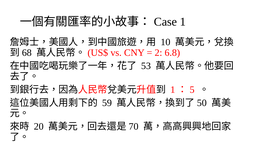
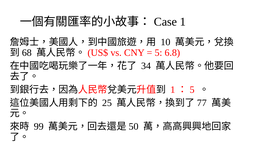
2: 2 -> 5 (158, 53)
53: 53 -> 34 (146, 66)
59: 59 -> 25 (107, 103)
50: 50 -> 77 (202, 103)
20: 20 -> 99 (39, 127)
70: 70 -> 50 (134, 127)
